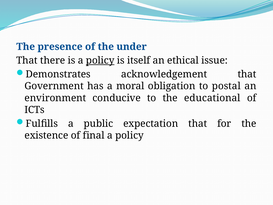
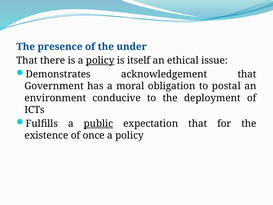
educational: educational -> deployment (212, 98)
public underline: none -> present (98, 123)
final: final -> once (94, 135)
